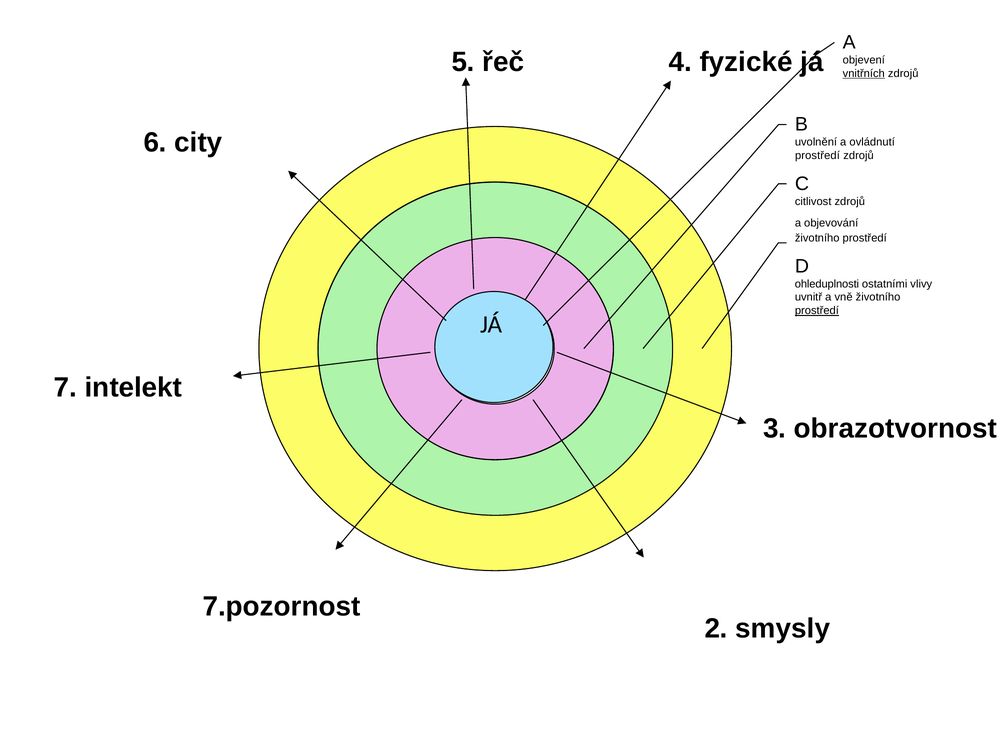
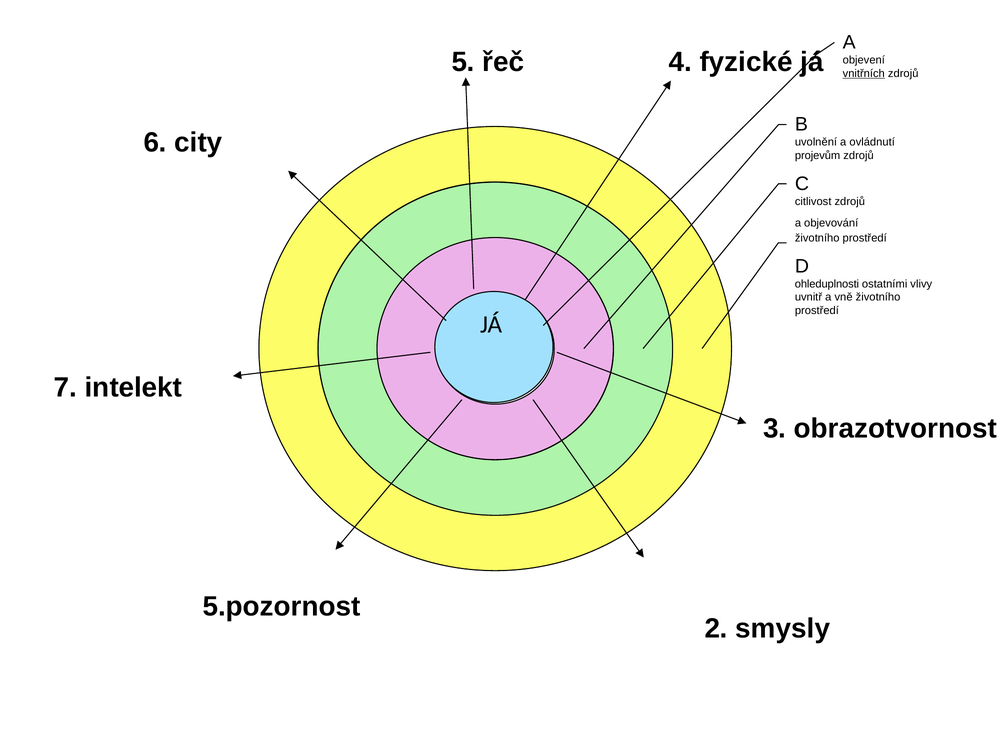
prostředí: prostředí -> projevům (818, 156)
prostředí underline: present -> none (817, 311)
7.pozornost: 7.pozornost -> 5.pozornost (282, 607)
